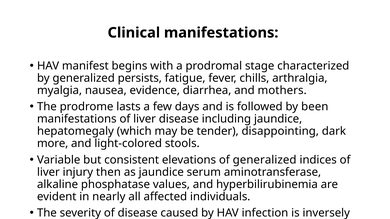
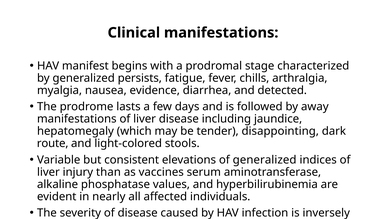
mothers: mothers -> detected (282, 91)
been: been -> away (315, 107)
more: more -> route (53, 144)
injury then: then -> than (108, 172)
as jaundice: jaundice -> vaccines (161, 172)
